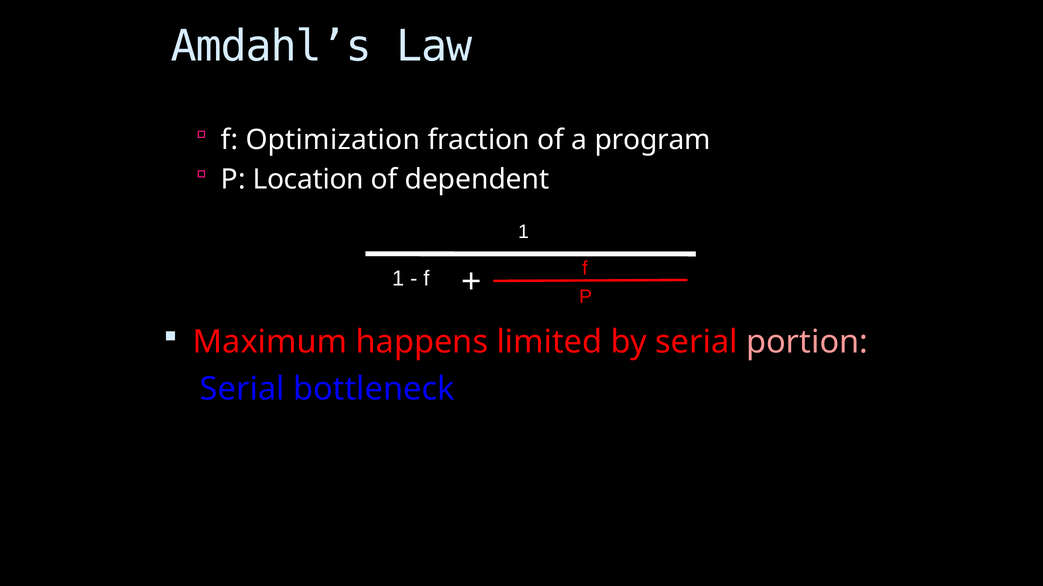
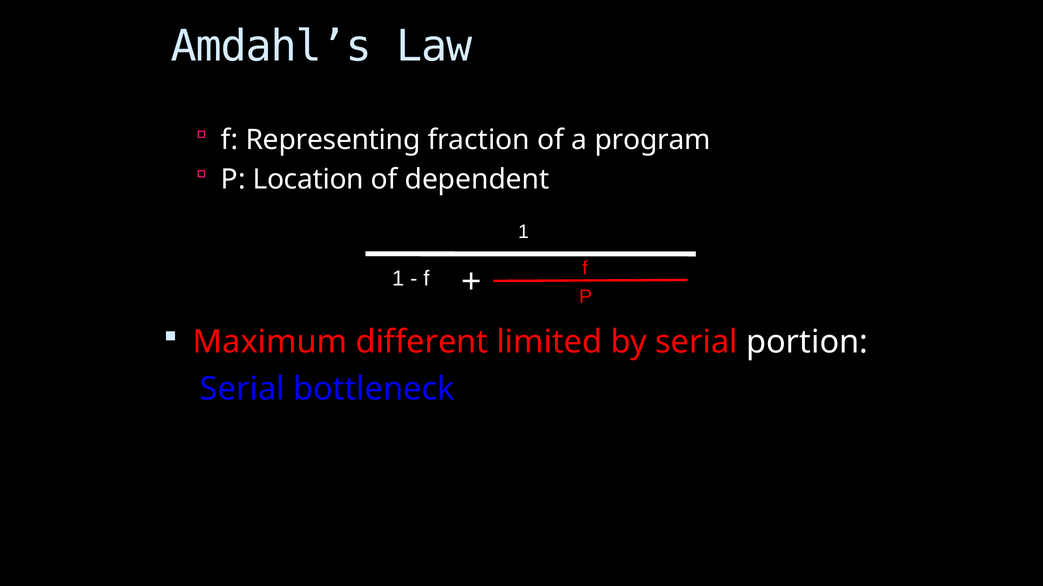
Optimization: Optimization -> Representing (333, 140)
happens: happens -> different (422, 343)
portion colour: pink -> white (807, 343)
